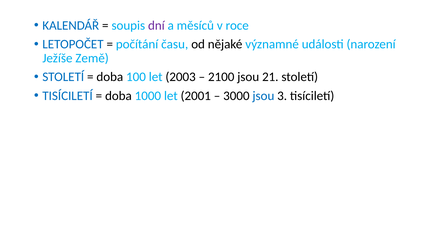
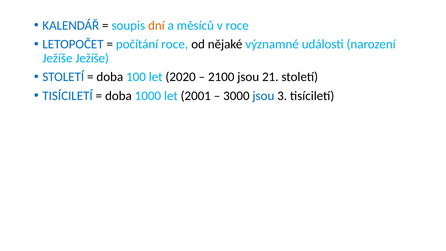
dní colour: purple -> orange (156, 26)
počítání času: času -> roce (175, 44)
Ježíše Země: Země -> Ježíše (92, 58)
2003: 2003 -> 2020 (181, 77)
